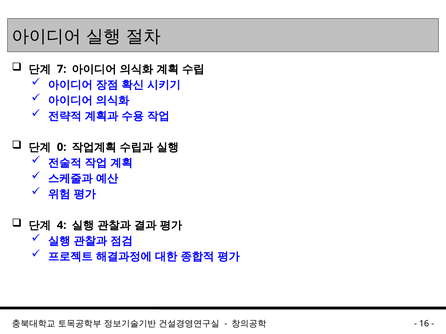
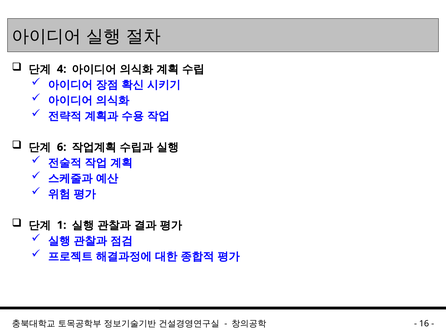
7: 7 -> 4 (62, 69)
0: 0 -> 6 (62, 147)
4: 4 -> 1 (62, 225)
